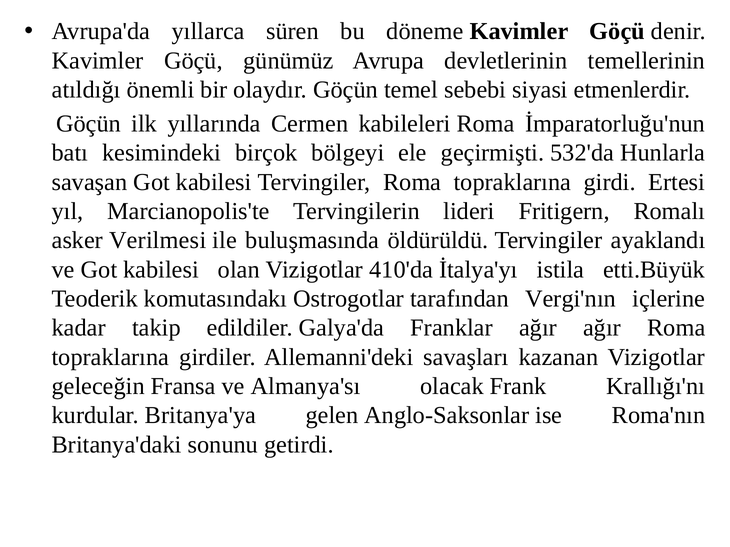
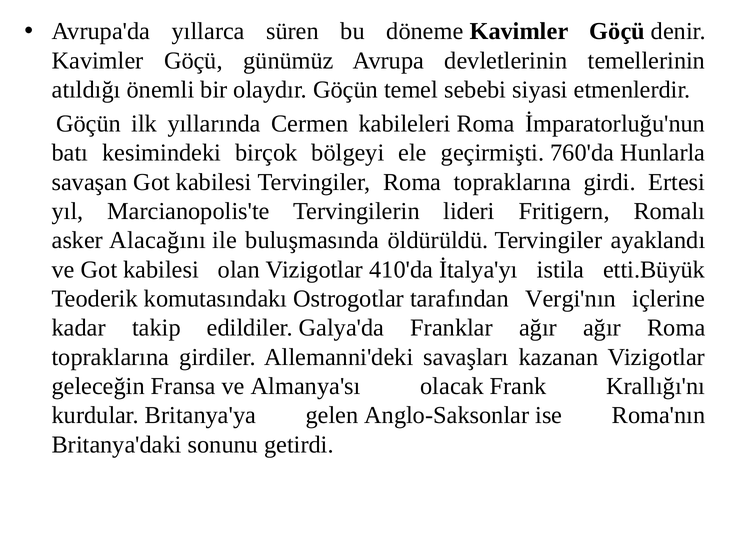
532'da: 532'da -> 760'da (582, 153)
Verilmesi: Verilmesi -> Alacağını (158, 241)
